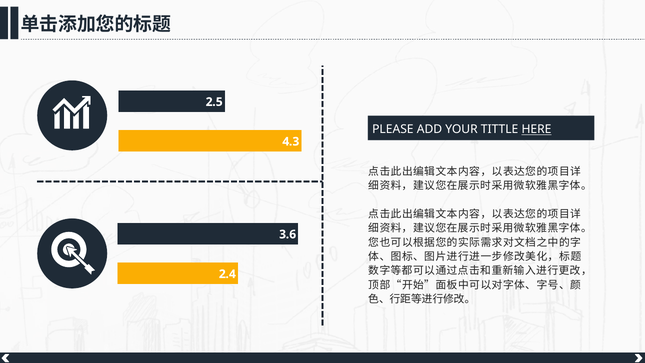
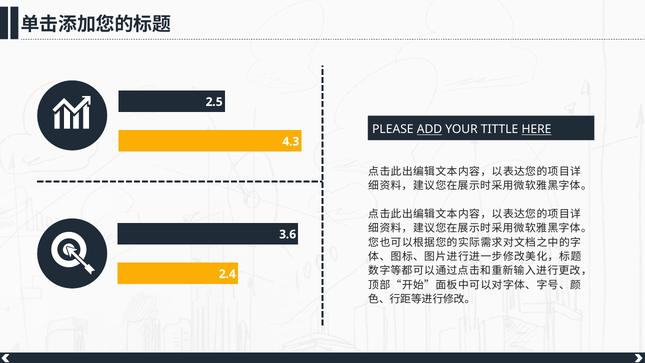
ADD underline: none -> present (429, 129)
